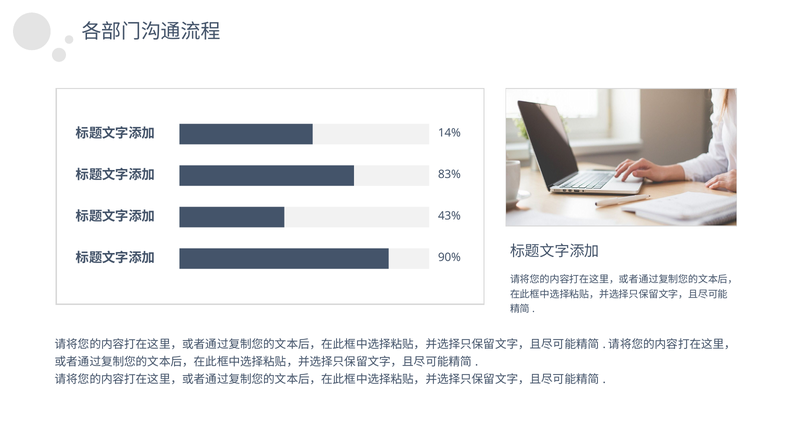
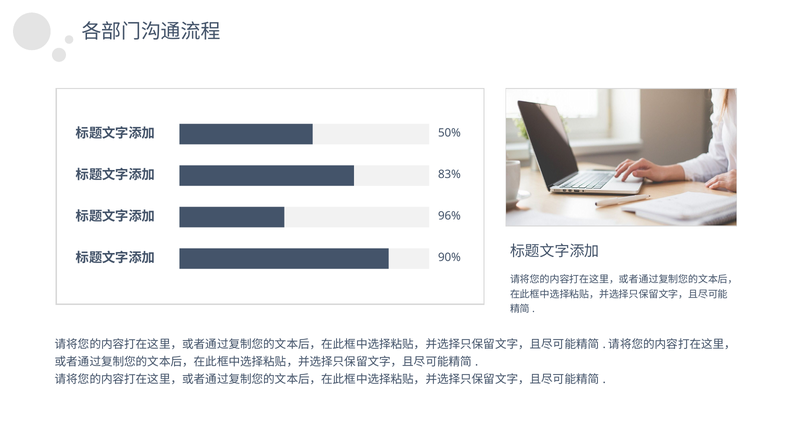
14%: 14% -> 50% (449, 133)
43%: 43% -> 96% (449, 216)
